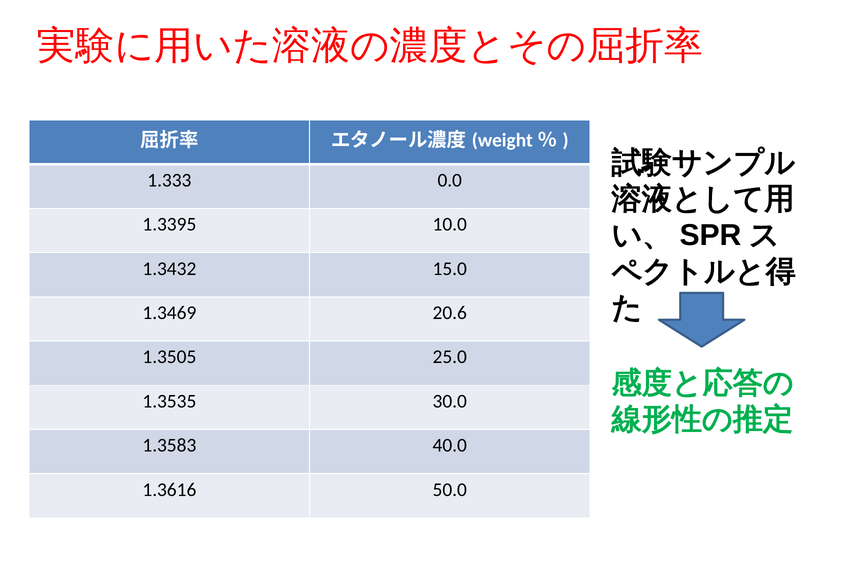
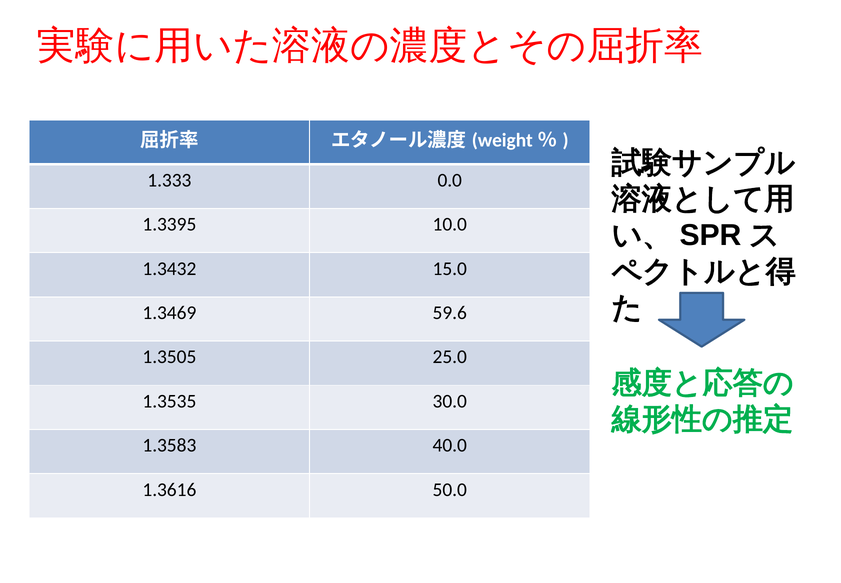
20.6: 20.6 -> 59.6 (450, 312)
